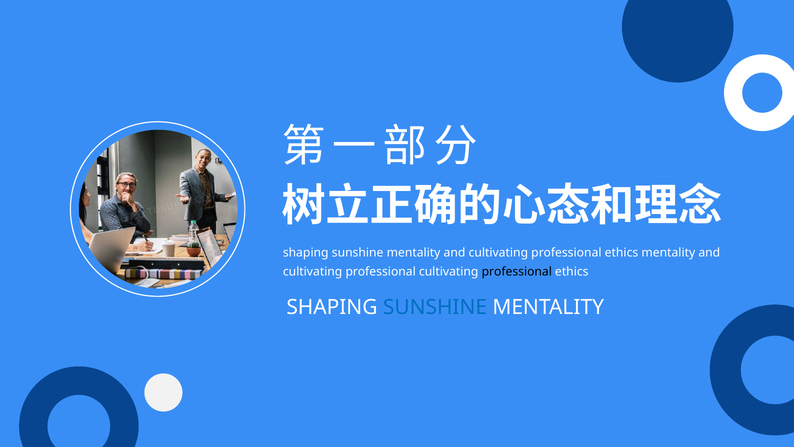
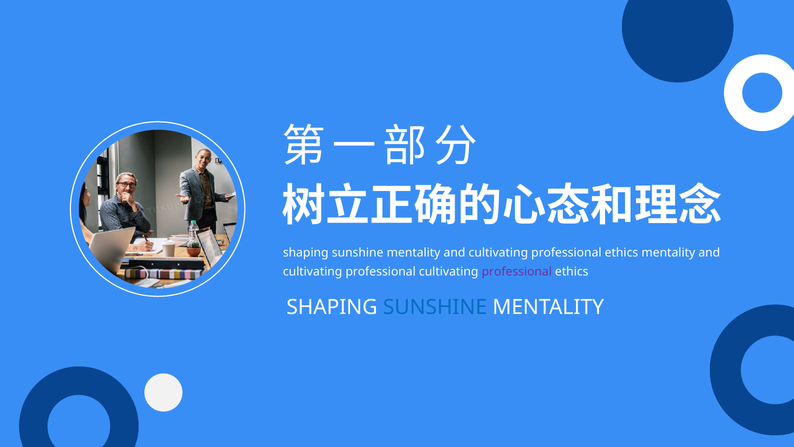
professional colour: black -> purple (517, 271)
